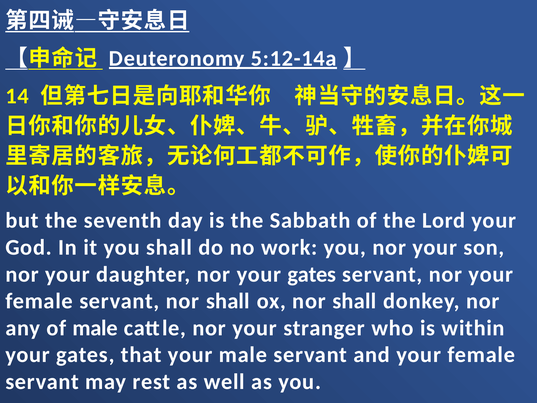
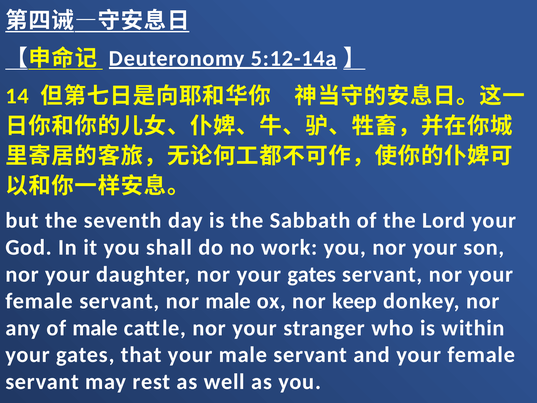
servant nor shall: shall -> male (228, 301)
ox nor shall: shall -> keep (355, 301)
